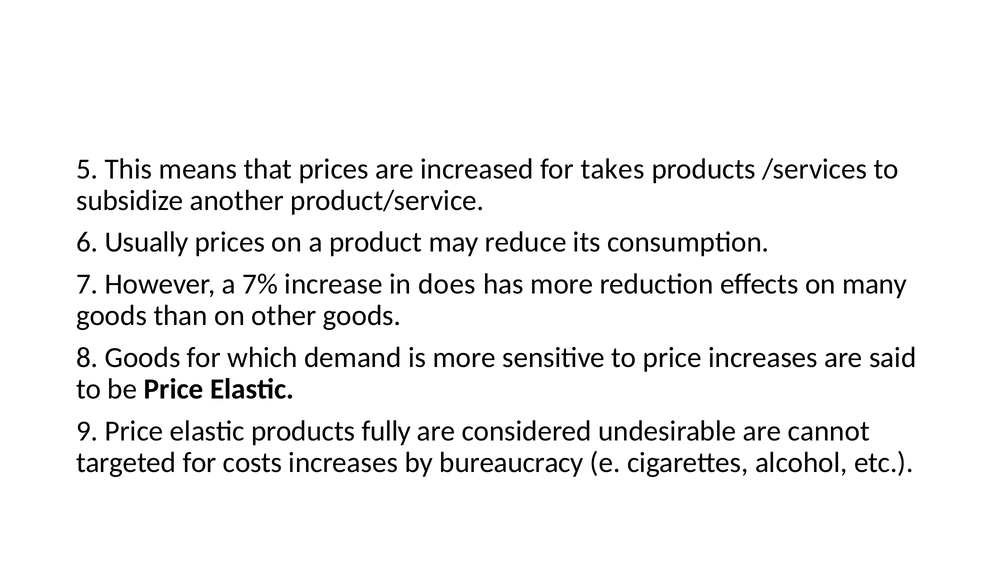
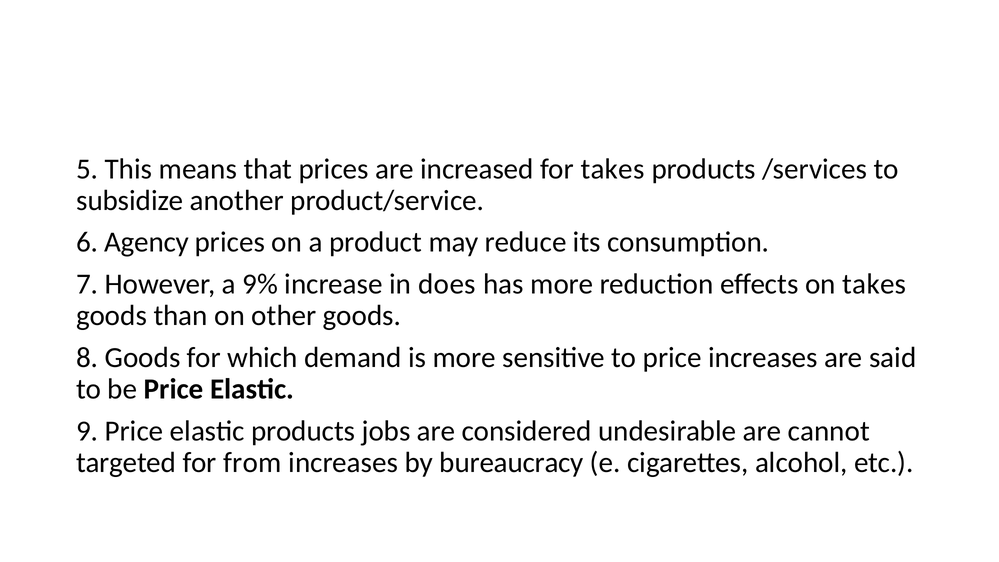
Usually: Usually -> Agency (147, 242)
7%: 7% -> 9% (260, 284)
on many: many -> takes (874, 284)
fully: fully -> jobs (386, 431)
costs: costs -> from (252, 462)
